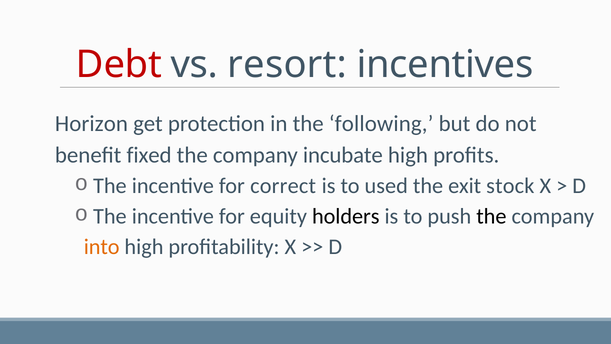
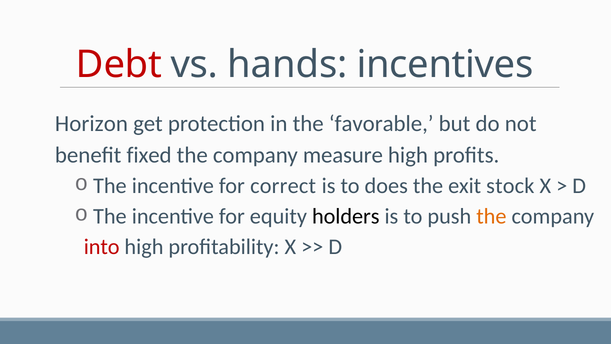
resort: resort -> hands (287, 64)
following: following -> favorable (381, 124)
incubate: incubate -> measure (343, 155)
used: used -> does (386, 186)
the colour: black -> orange (491, 216)
into colour: orange -> red (102, 247)
